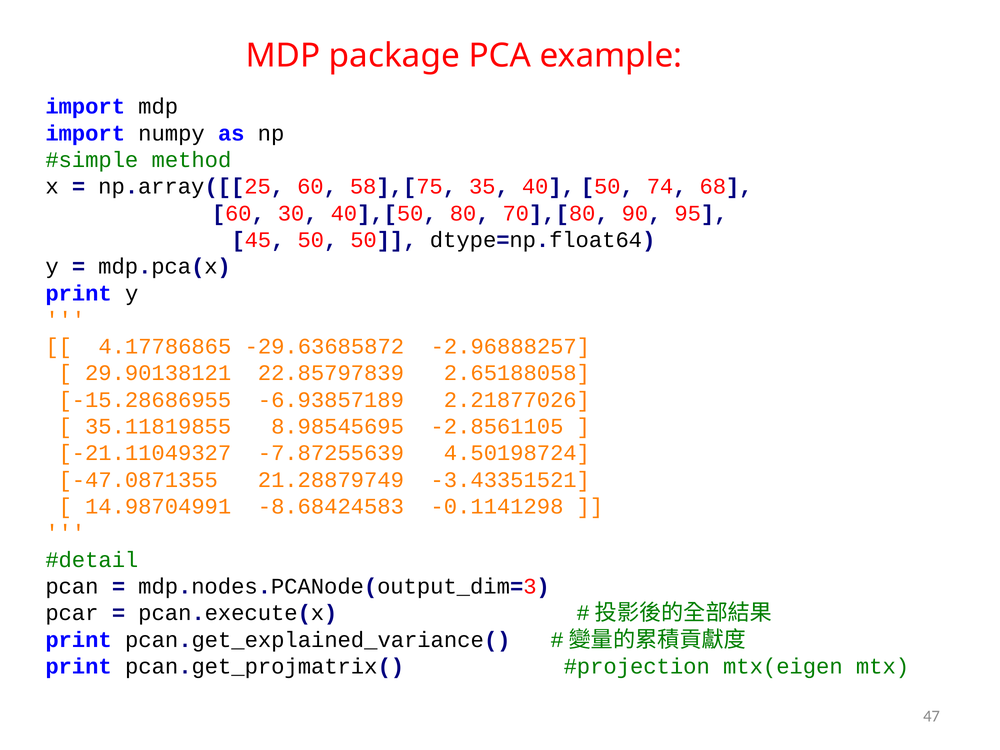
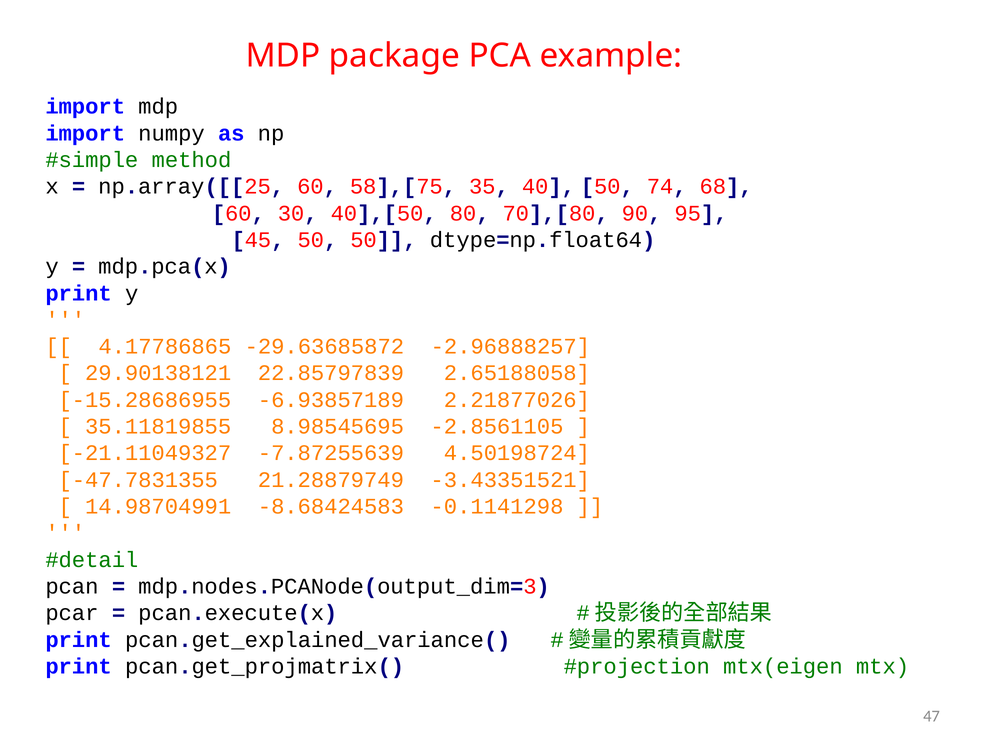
-47.0871355: -47.0871355 -> -47.7831355 (138, 480)
